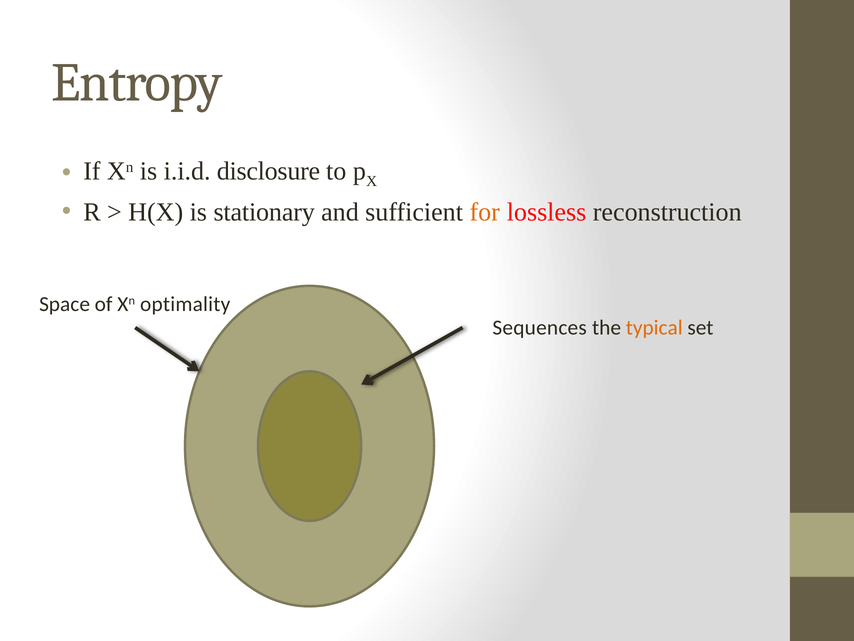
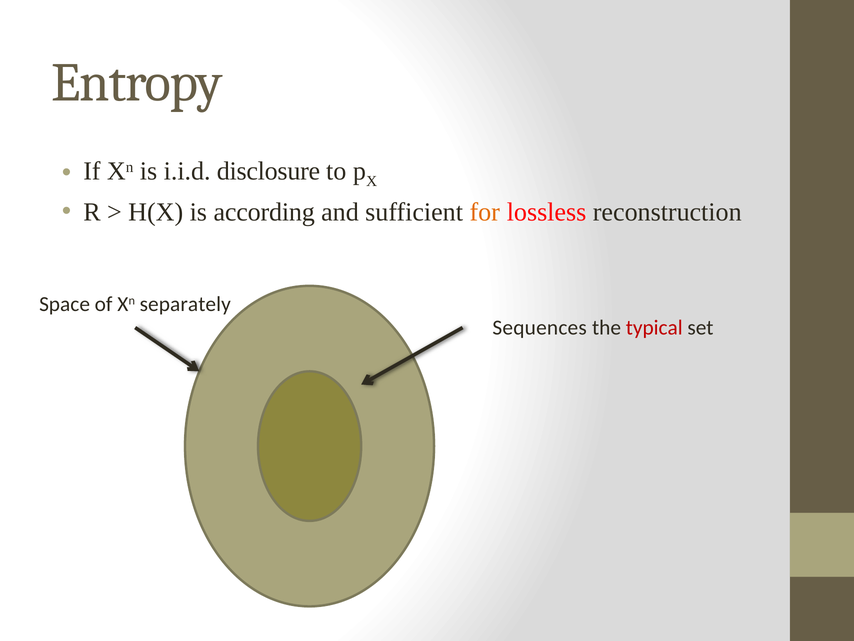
stationary: stationary -> according (264, 212)
optimality: optimality -> separately (185, 304)
typical colour: orange -> red (654, 328)
